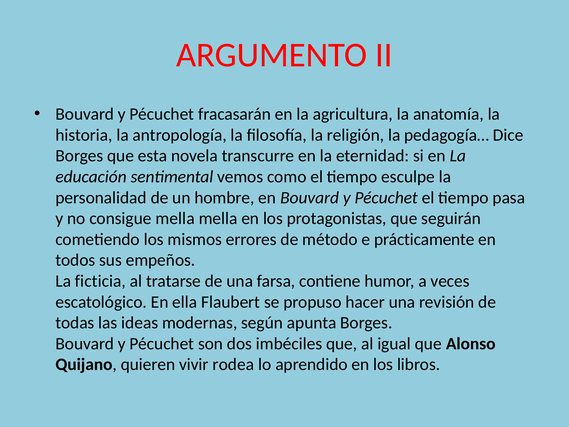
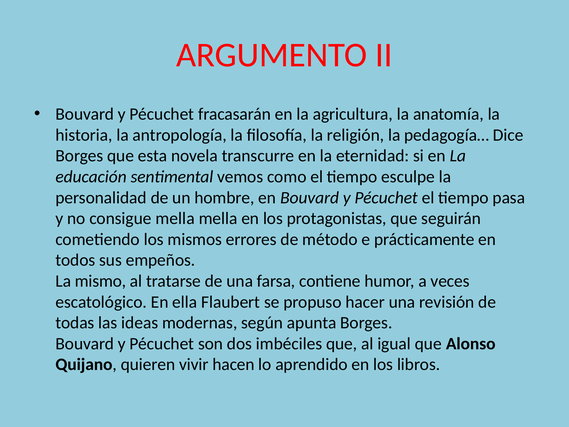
ficticia: ficticia -> mismo (101, 281)
rodea: rodea -> hacen (234, 364)
